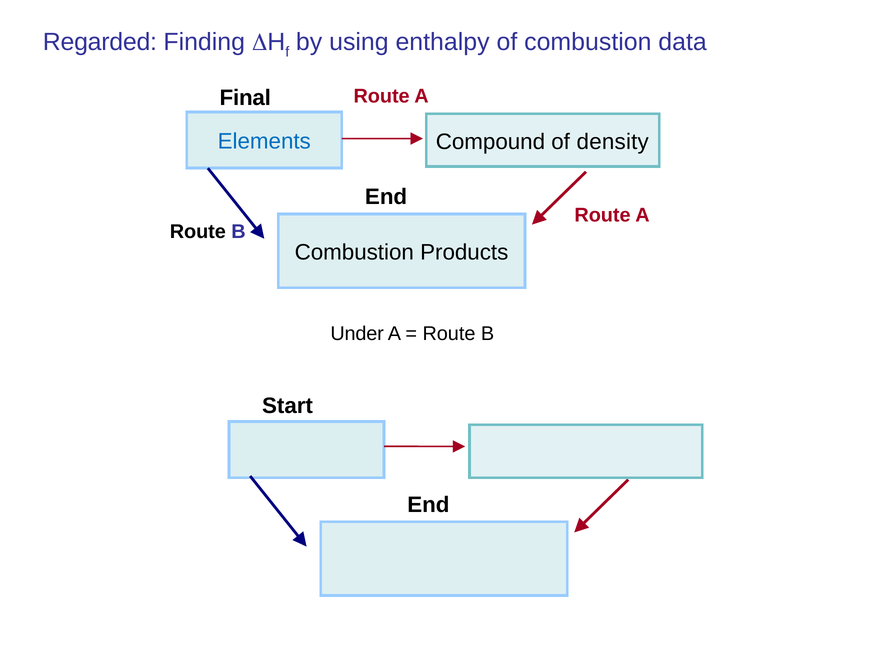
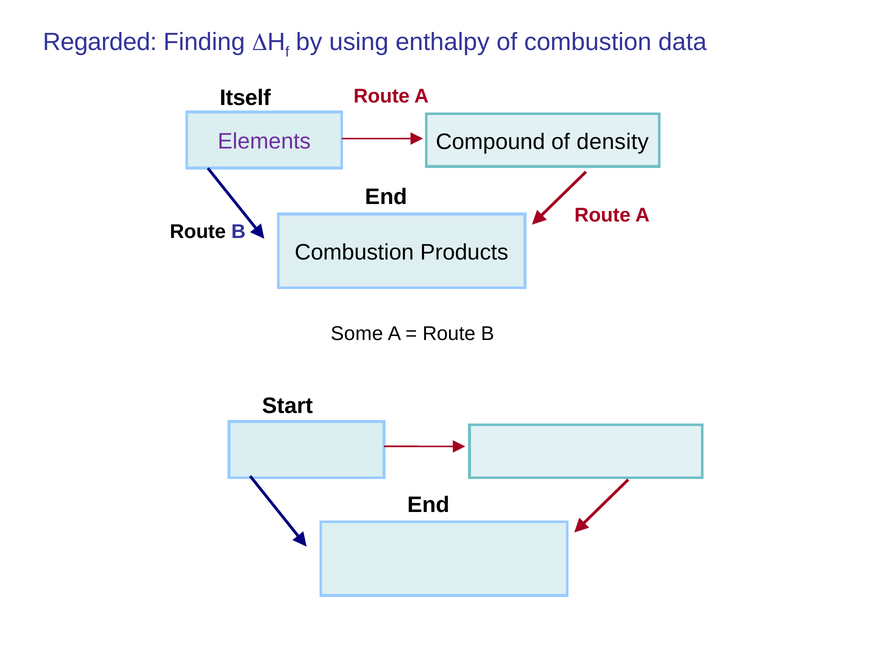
Final: Final -> Itself (245, 98)
Elements colour: blue -> purple (264, 142)
Under: Under -> Some (357, 334)
